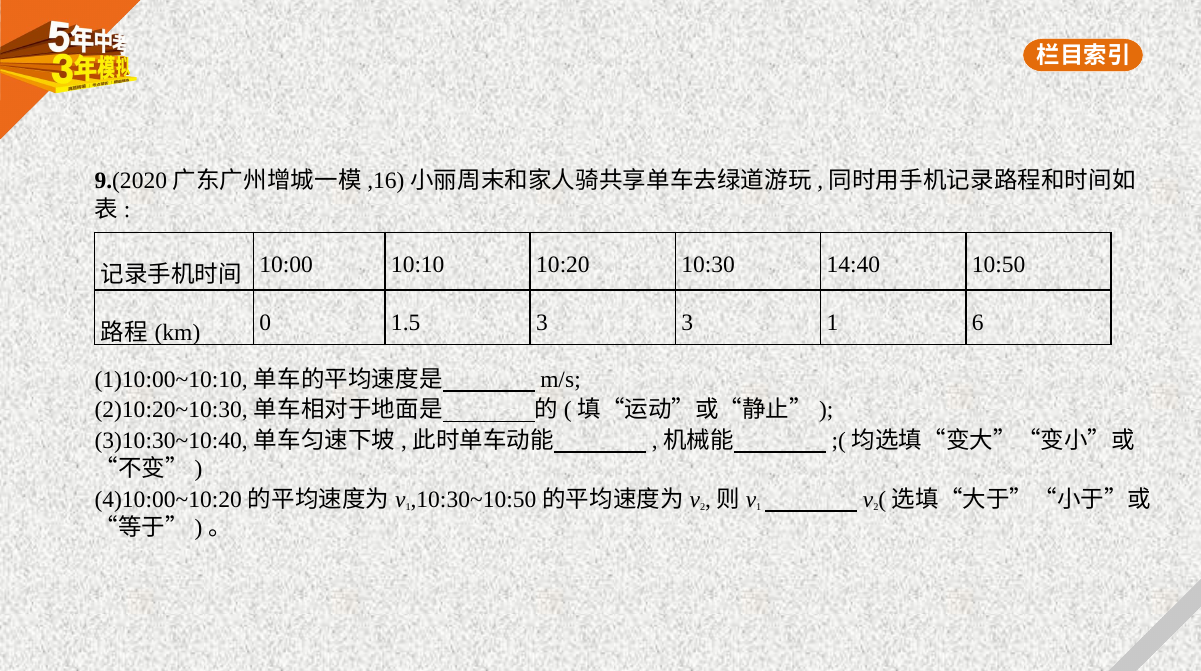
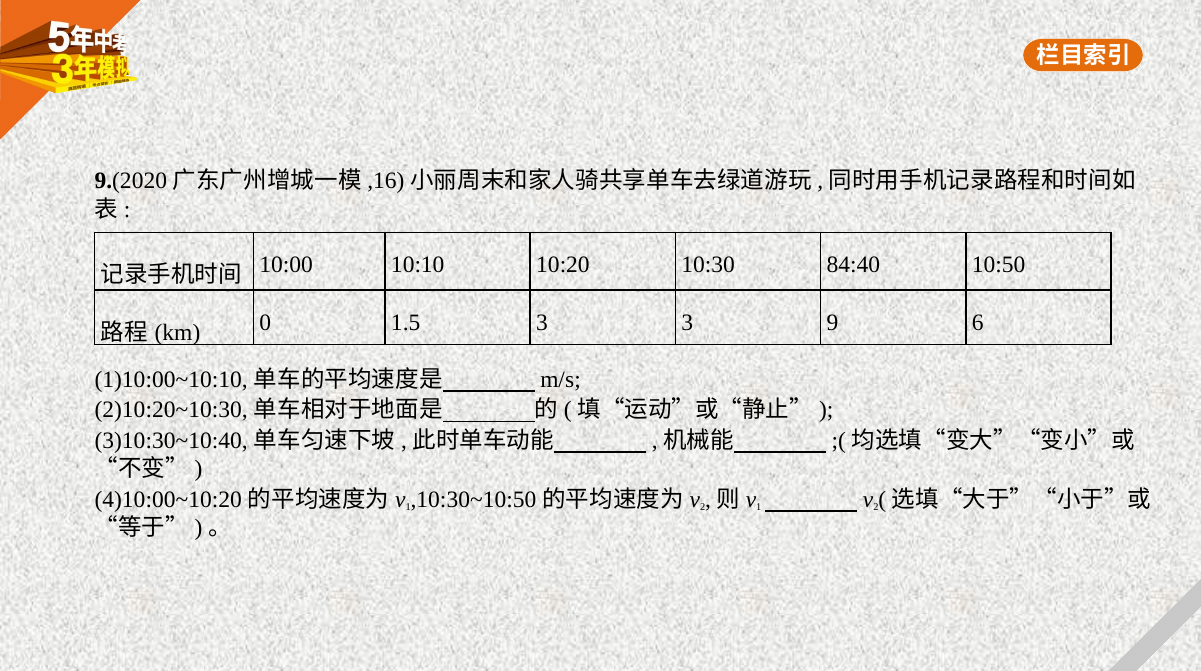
14:40: 14:40 -> 84:40 (853, 265)
3 1: 1 -> 9 (832, 322)
